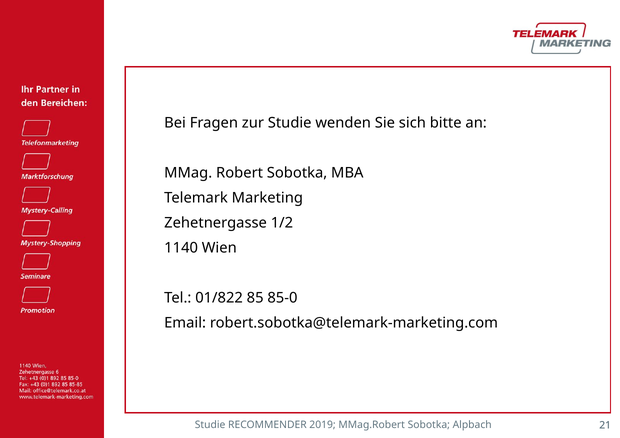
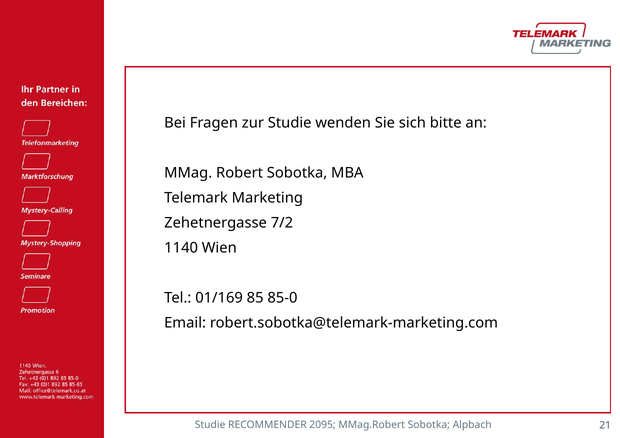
1/2: 1/2 -> 7/2 (282, 223)
01/822: 01/822 -> 01/169 (219, 298)
2019: 2019 -> 2095 (323, 425)
